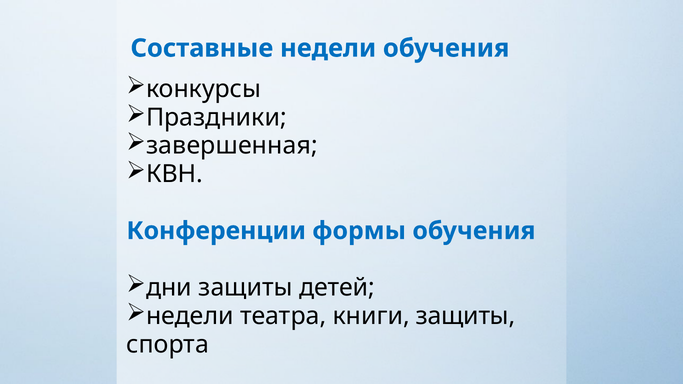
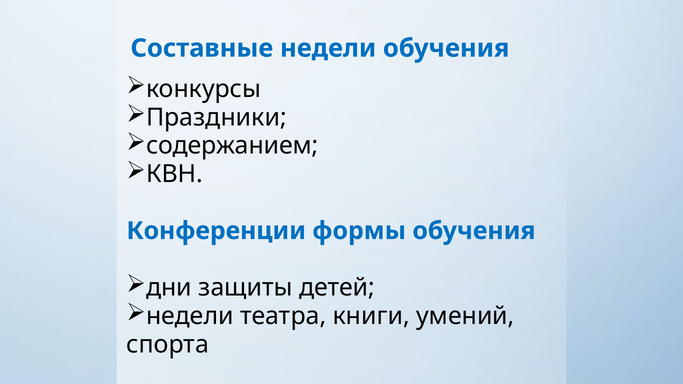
завершенная: завершенная -> содержанием (232, 146)
книги защиты: защиты -> умений (465, 316)
